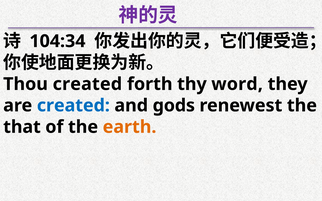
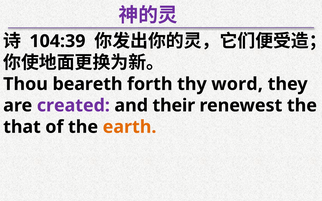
104:34: 104:34 -> 104:39 (57, 41)
Thou created: created -> beareth (88, 84)
created colour: blue -> purple (73, 106)
gods: gods -> their (174, 106)
